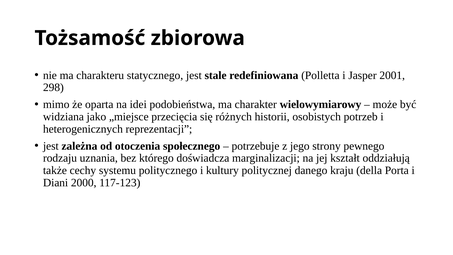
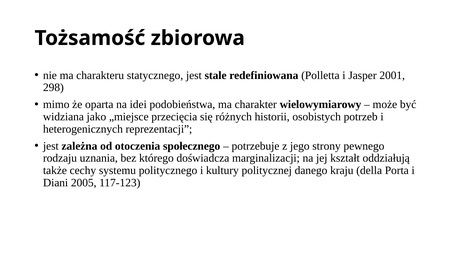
2000: 2000 -> 2005 (84, 183)
